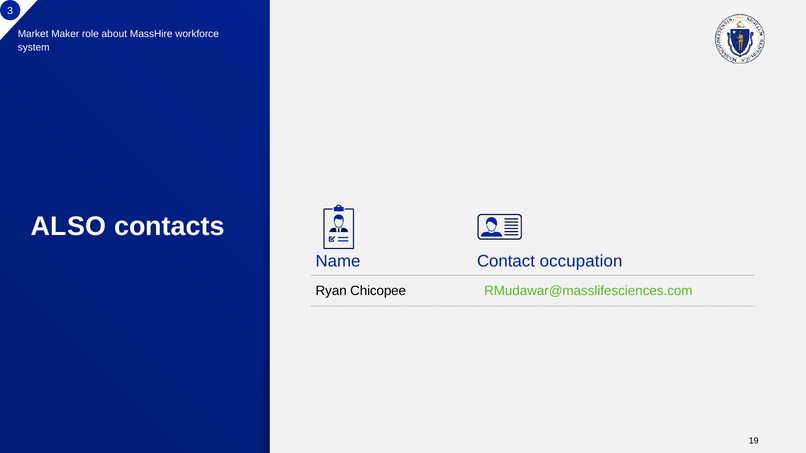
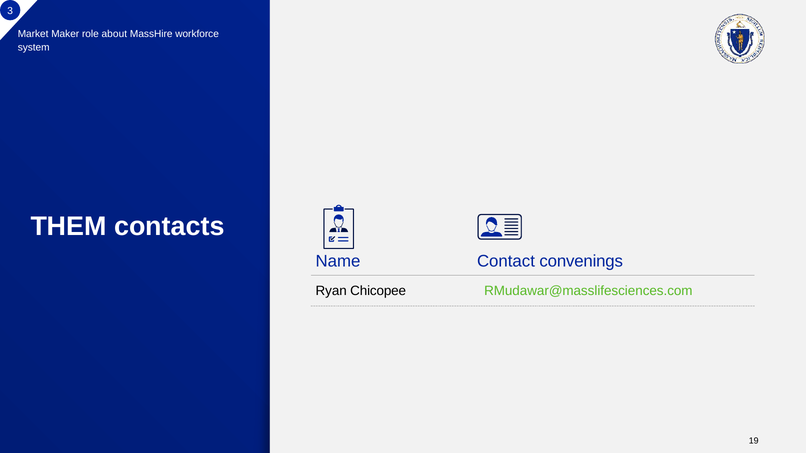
ALSO: ALSO -> THEM (69, 227)
occupation: occupation -> convenings (581, 262)
